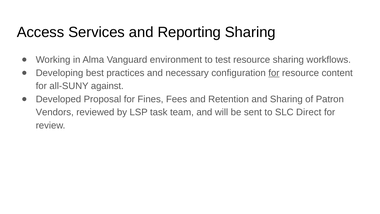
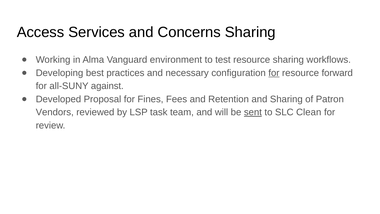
Reporting: Reporting -> Concerns (189, 32)
content: content -> forward (337, 73)
sent underline: none -> present (253, 112)
Direct: Direct -> Clean (309, 112)
